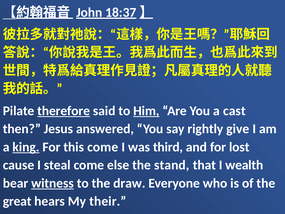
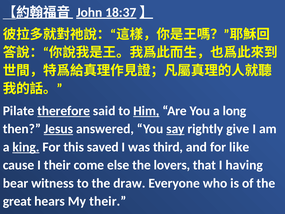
cast: cast -> long (235, 111)
Jesus underline: none -> present (58, 129)
say underline: none -> present (175, 129)
this come: come -> saved (103, 147)
lost: lost -> like (239, 147)
I steal: steal -> their (57, 165)
stand: stand -> lovers (172, 165)
wealth: wealth -> having (244, 165)
witness underline: present -> none (53, 183)
